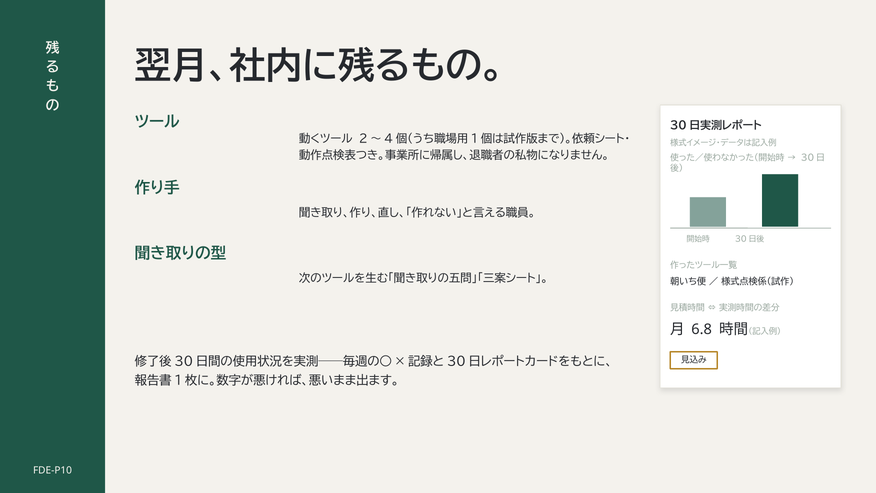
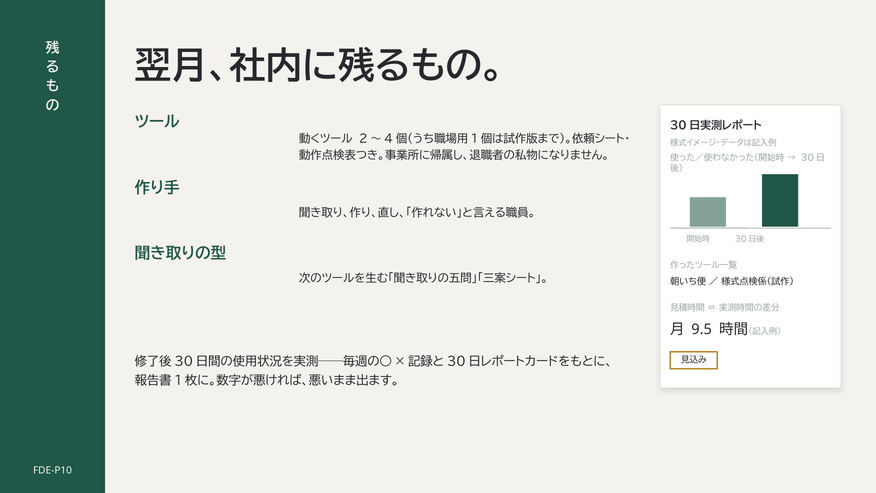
6.8: 6.8 -> 9.5 (702, 329)
